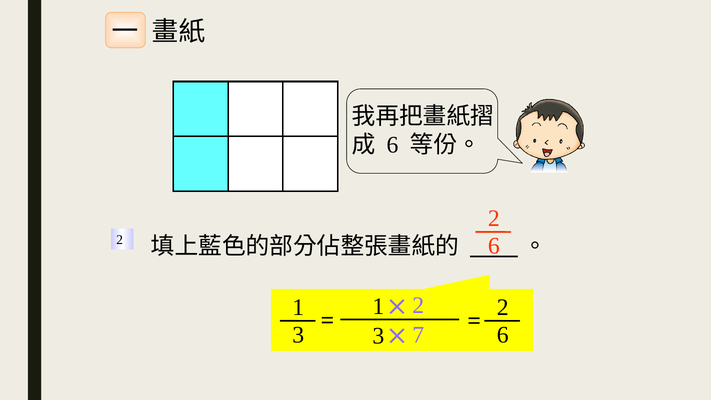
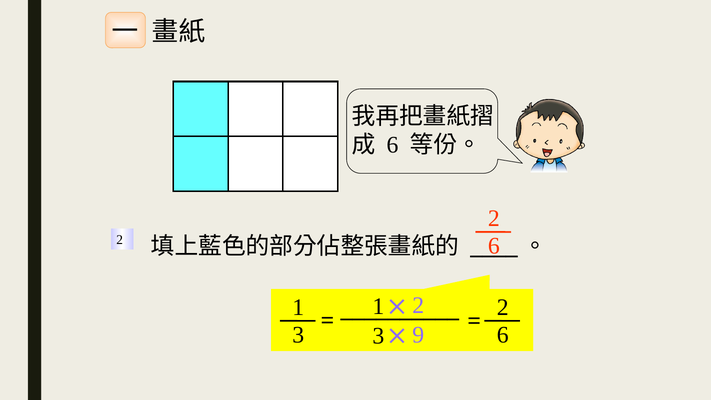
7: 7 -> 9 (418, 335)
